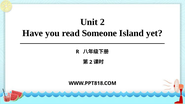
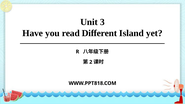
Unit 2: 2 -> 3 (102, 22)
Someone: Someone -> Different (99, 33)
